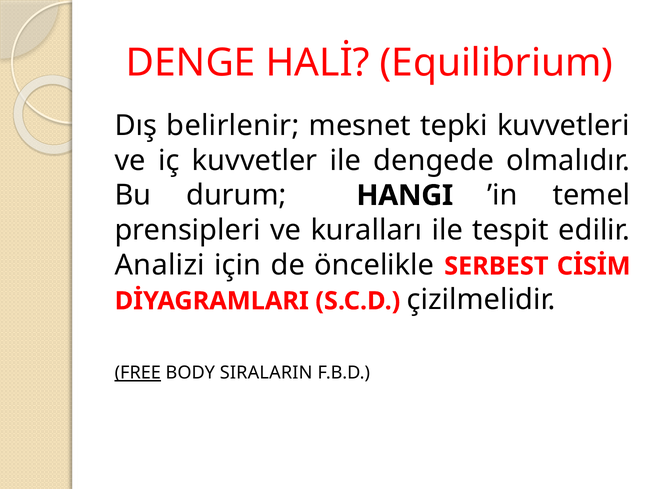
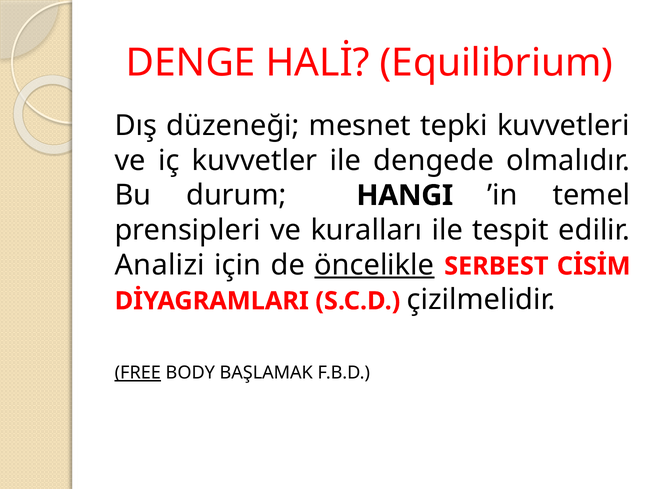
belirlenir: belirlenir -> düzeneği (233, 126)
öncelikle underline: none -> present (374, 265)
SIRALARIN: SIRALARIN -> BAŞLAMAK (266, 373)
